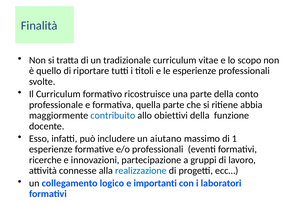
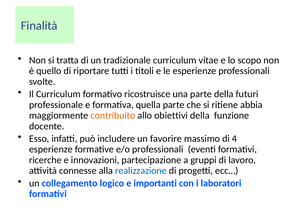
conto: conto -> futuri (247, 94)
contribuito colour: blue -> orange (113, 116)
aiutano: aiutano -> favorire (166, 139)
1: 1 -> 4 (234, 139)
